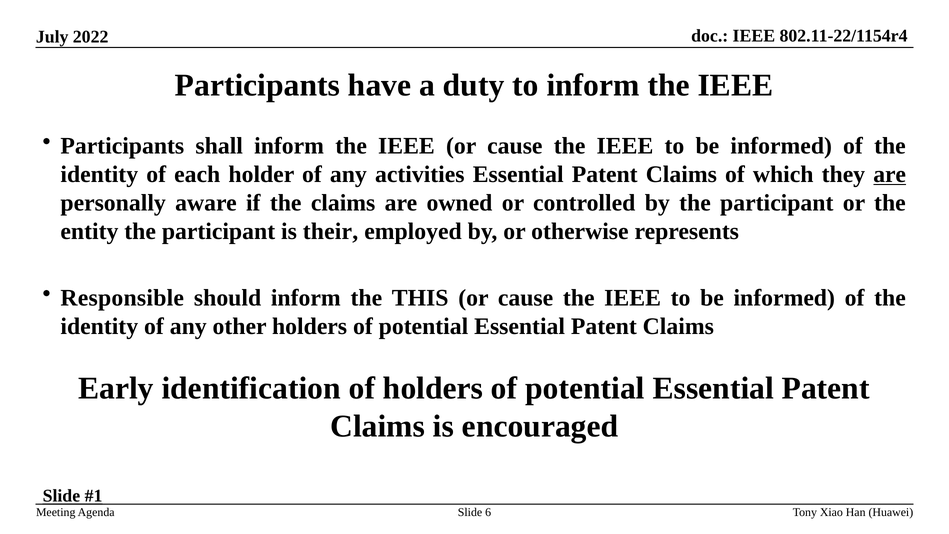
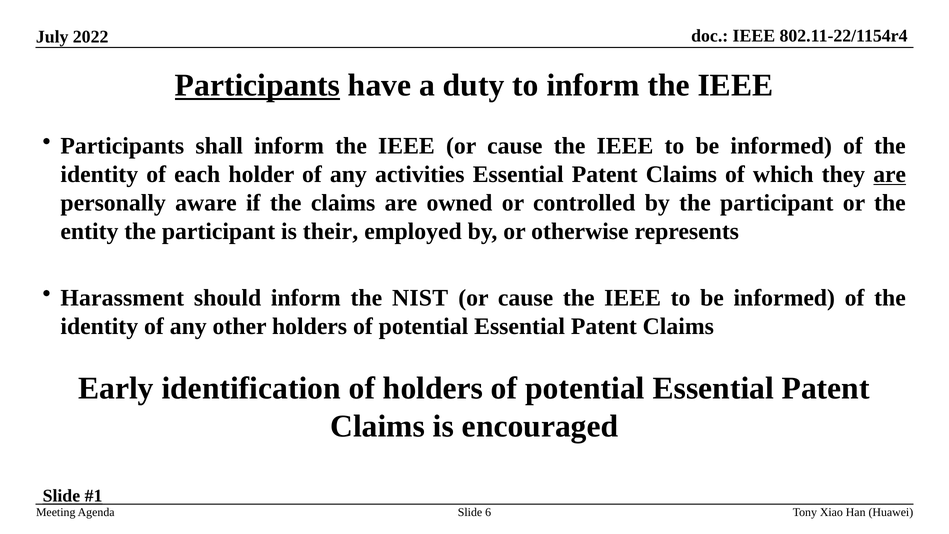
Participants underline: none -> present (258, 85)
Responsible: Responsible -> Harassment (122, 298)
THIS: THIS -> NIST (420, 298)
